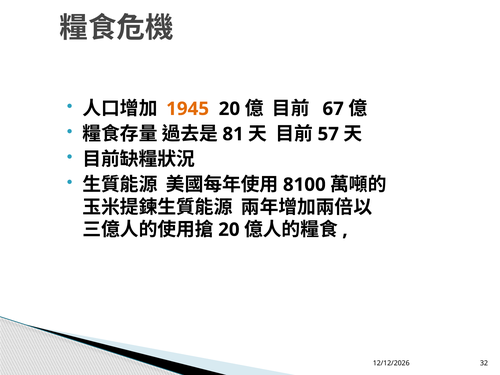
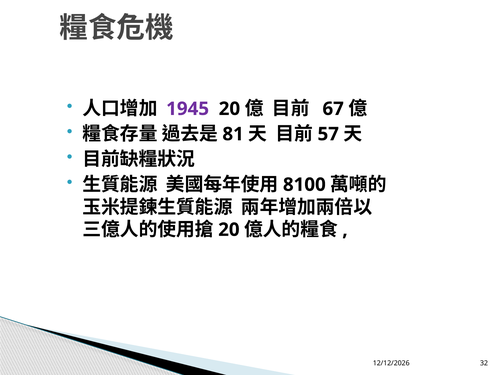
1945 colour: orange -> purple (188, 109)
